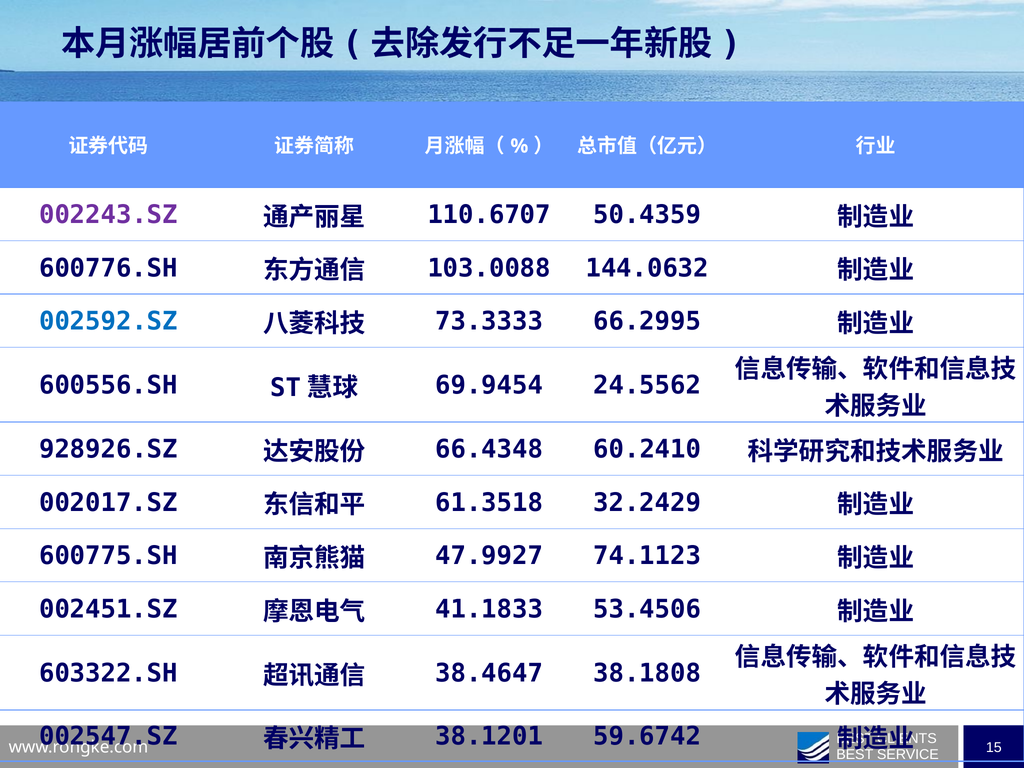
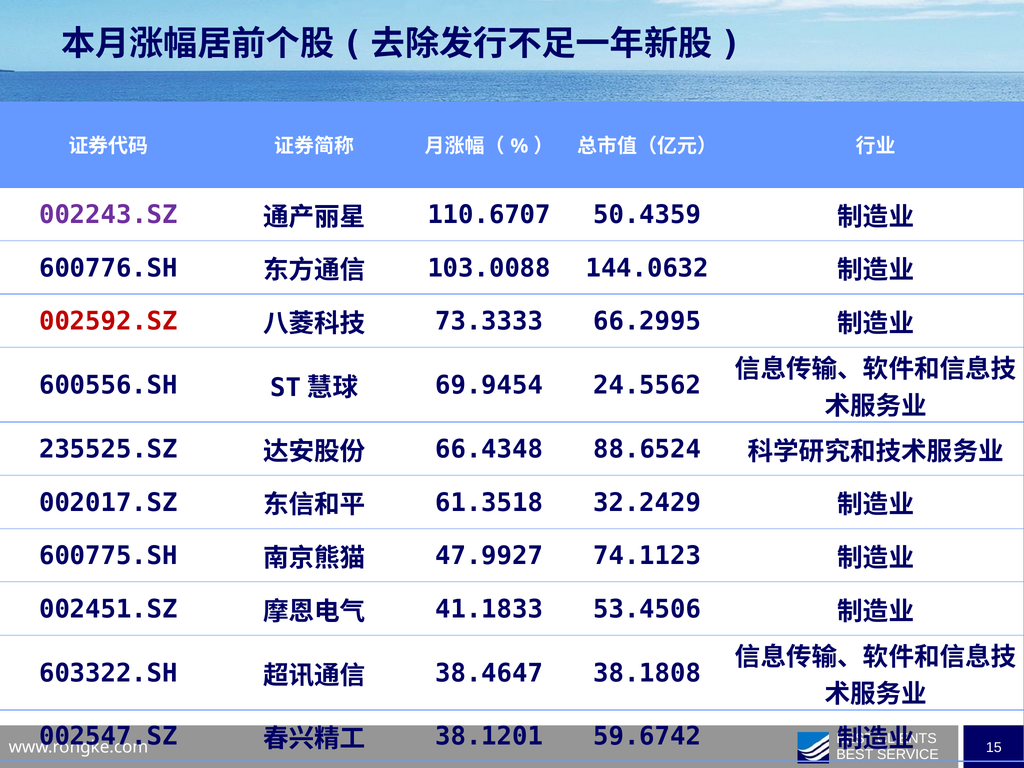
002592.SZ colour: blue -> red (108, 321)
928926.SZ: 928926.SZ -> 235525.SZ (108, 449)
60.2410: 60.2410 -> 88.6524 (647, 449)
